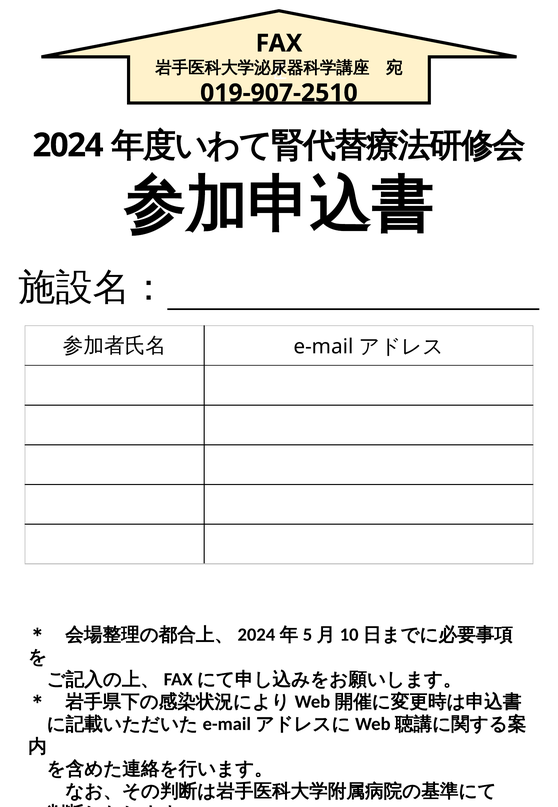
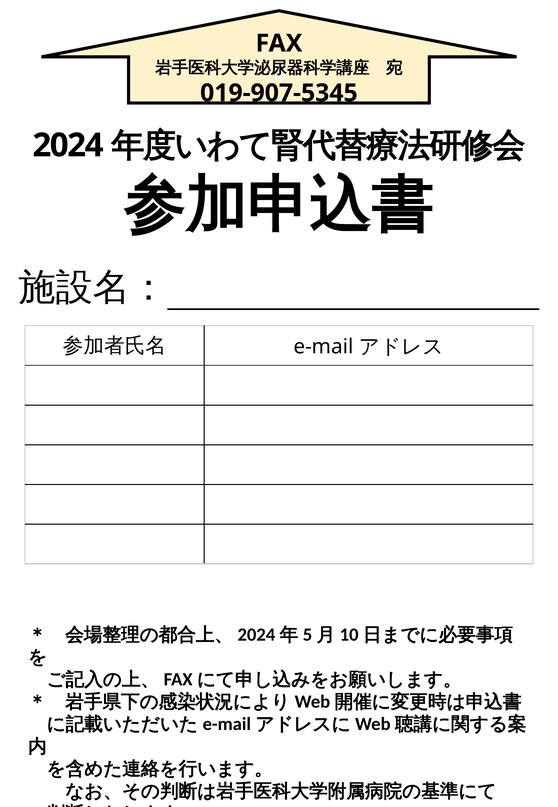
019-907-2510: 019-907-2510 -> 019-907-5345 (279, 93)
